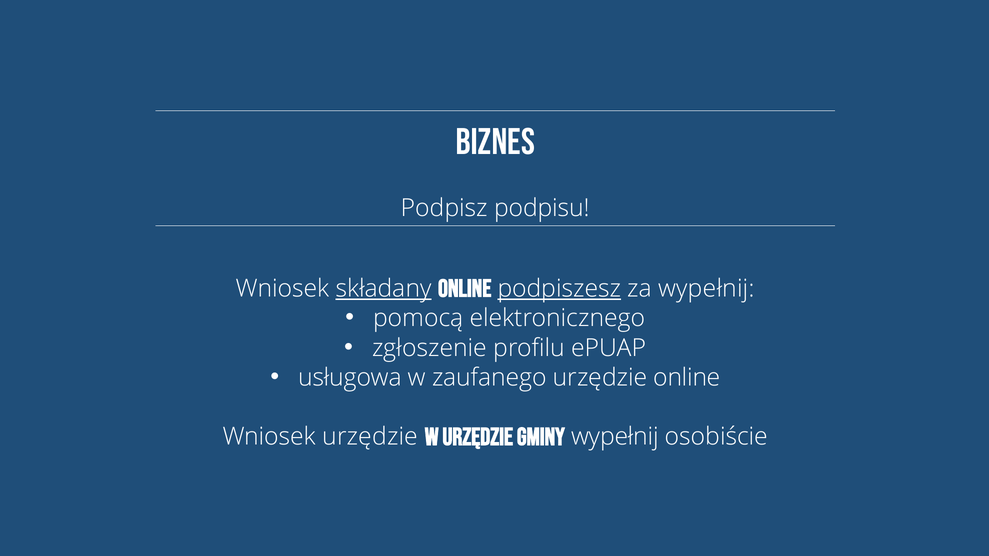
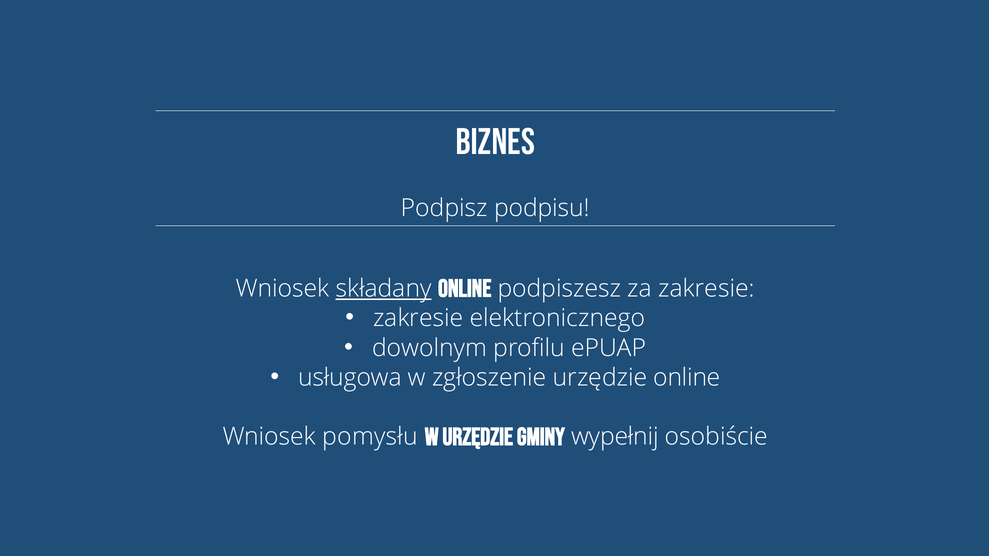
podpiszesz underline: present -> none (559, 289)
za wypełnij: wypełnij -> zakresie (706, 289)
pomocą: pomocą -> zakresie (418, 318)
zgłoszenie: zgłoszenie -> dowolnym (430, 348)
zaufanego: zaufanego -> zgłoszenie (489, 378)
Wniosek urzędzie: urzędzie -> pomysłu (370, 437)
